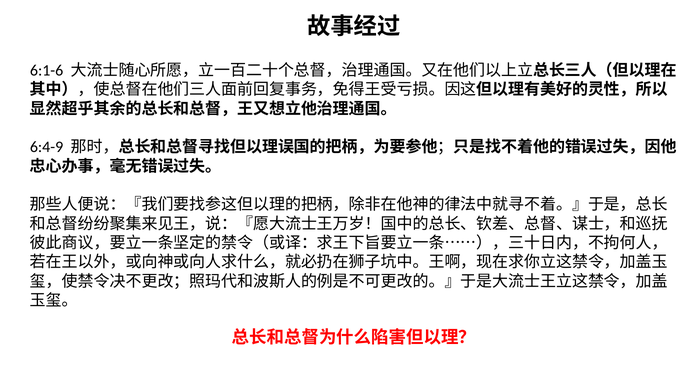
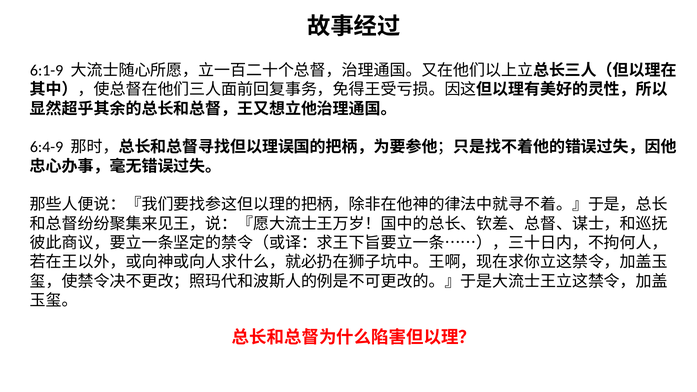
6:1-6: 6:1-6 -> 6:1-9 (47, 71)
